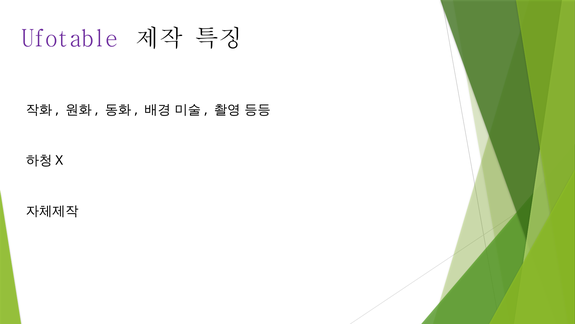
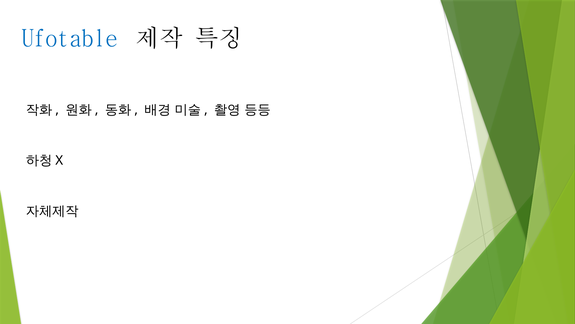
Ufotable colour: purple -> blue (70, 39)
